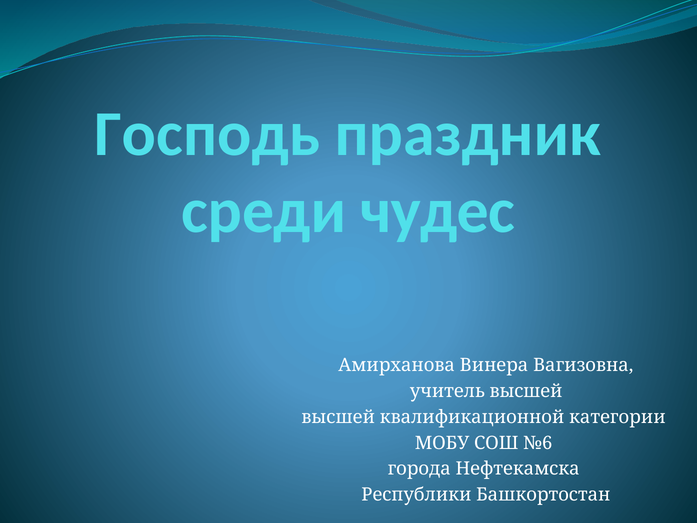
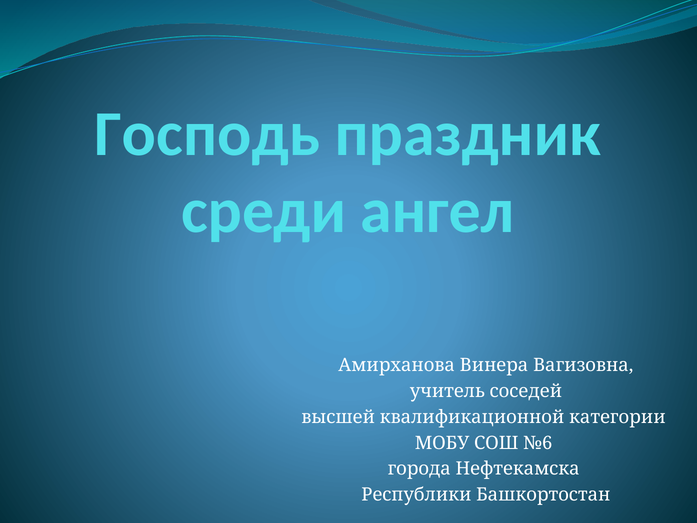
чудес: чудес -> ангел (437, 211)
учитель высшей: высшей -> соседей (526, 391)
